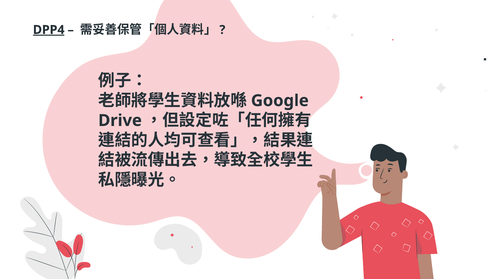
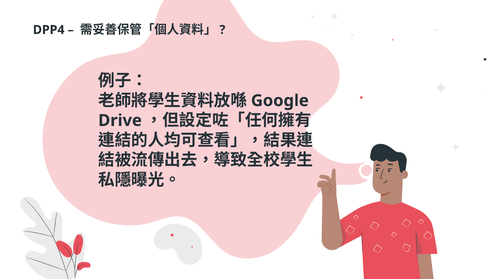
DPP4 underline: present -> none (49, 30)
